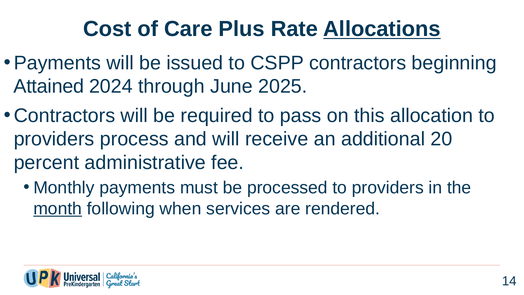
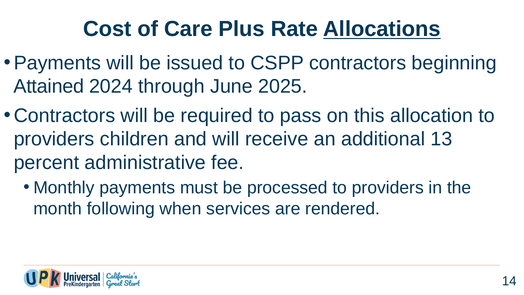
process: process -> children (134, 139)
20: 20 -> 13 (441, 139)
month underline: present -> none (58, 208)
